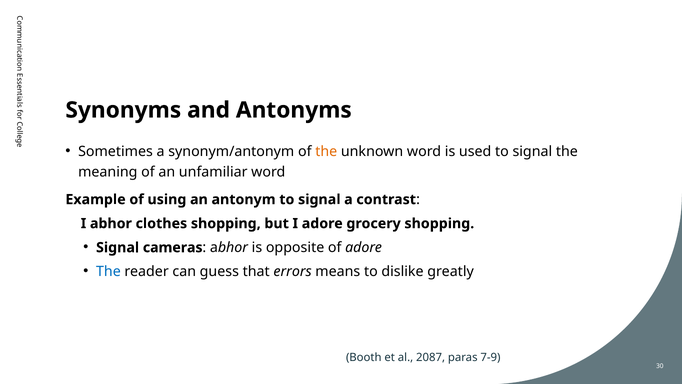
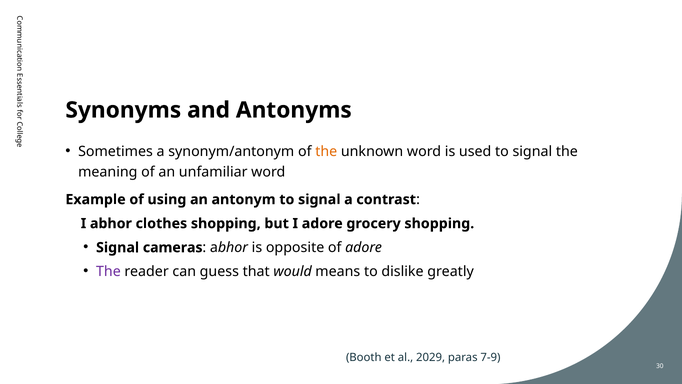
The colour: blue -> purple (108, 271)
errors: errors -> would (293, 271)
2087: 2087 -> 2029 (431, 357)
